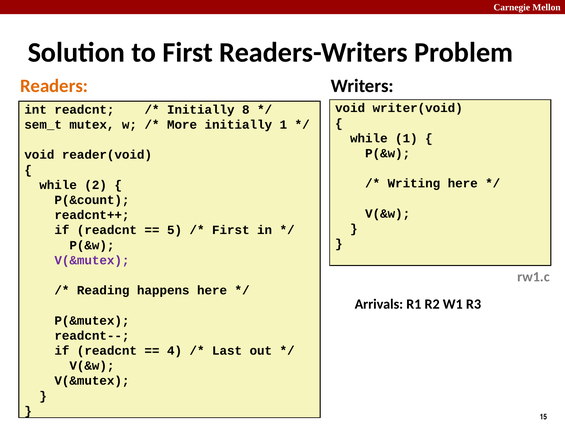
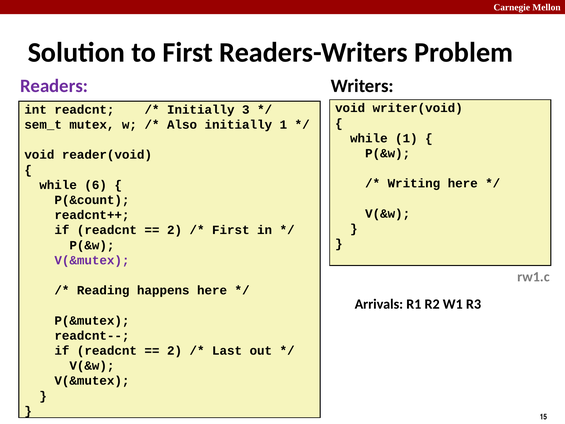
Readers colour: orange -> purple (54, 86)
8: 8 -> 3 (246, 110)
More: More -> Also (182, 125)
2: 2 -> 6 (96, 185)
5: 5 -> 2 (175, 230)
4: 4 -> 2 (175, 350)
